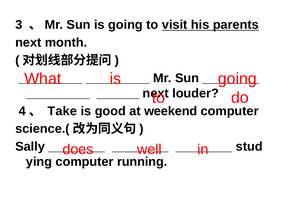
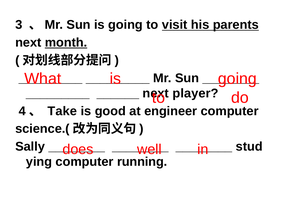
month underline: none -> present (66, 43)
louder: louder -> player (196, 94)
weekend: weekend -> engineer (171, 111)
